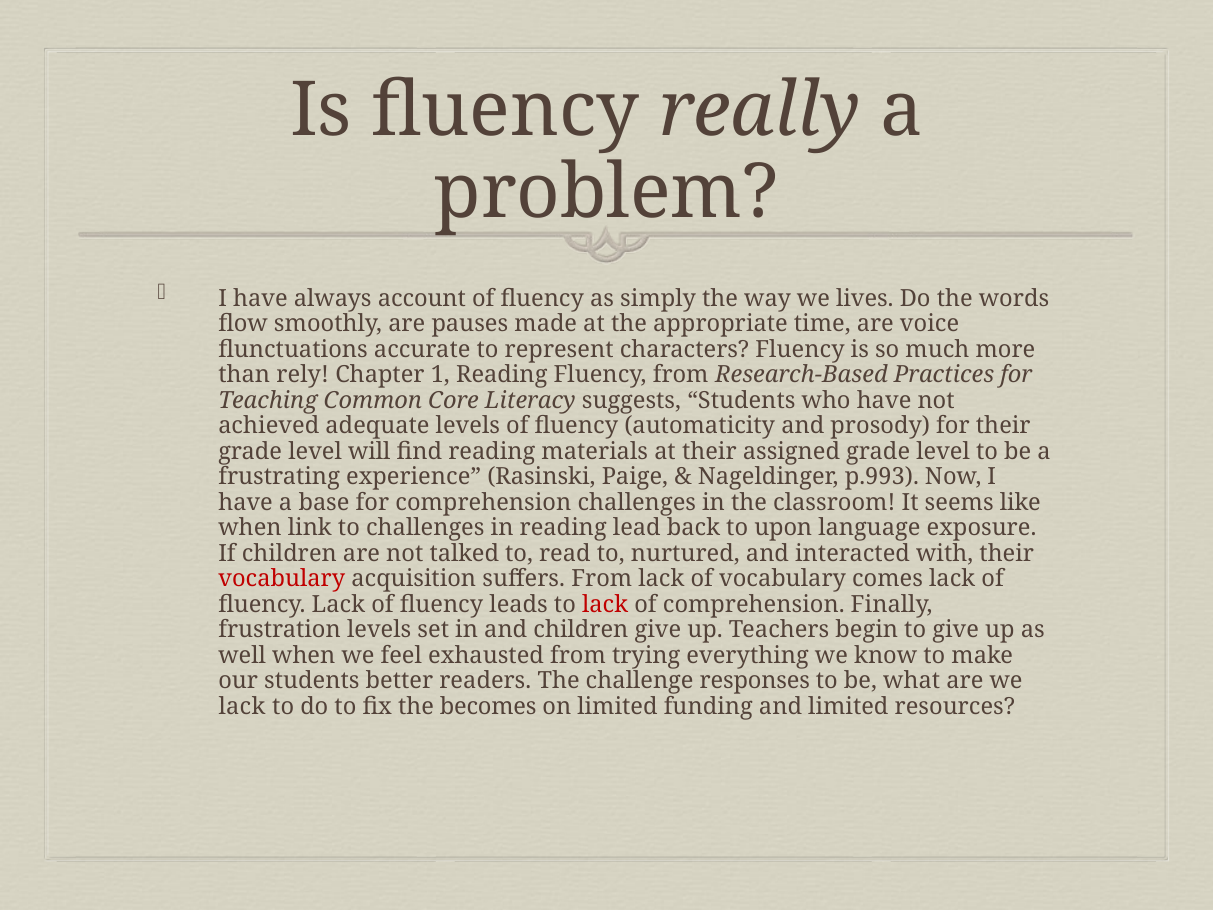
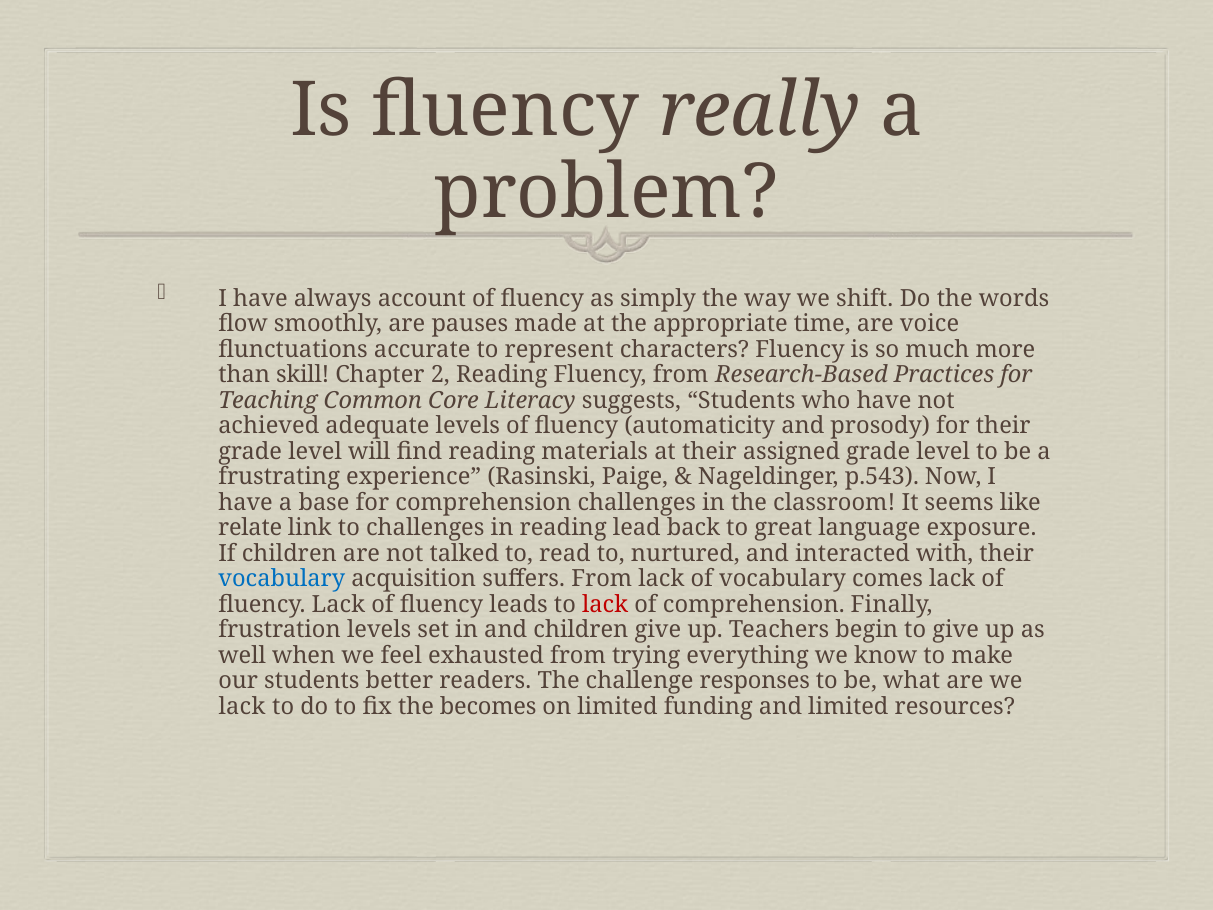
lives: lives -> shift (865, 298)
rely: rely -> skill (303, 375)
1: 1 -> 2 (440, 375)
p.993: p.993 -> p.543 (882, 477)
when: when -> relate (250, 528)
upon: upon -> great (783, 528)
vocabulary colour: red -> blue (282, 579)
